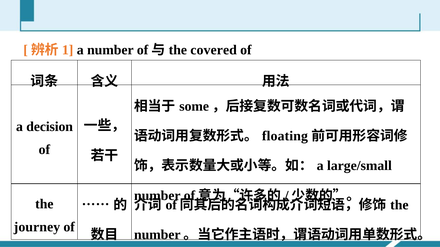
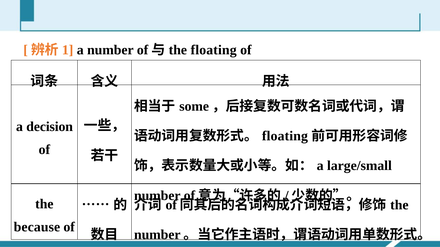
the covered: covered -> floating (214, 50)
journey: journey -> because (37, 227)
